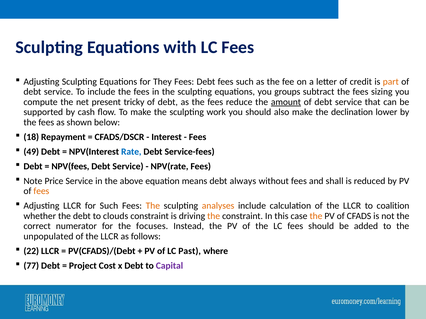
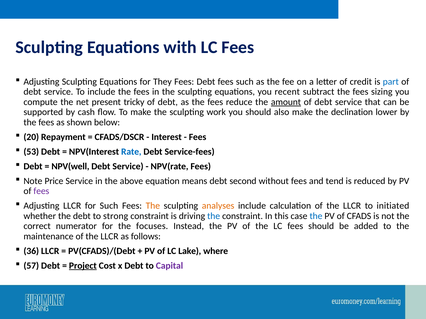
part colour: orange -> blue (391, 82)
groups: groups -> recent (287, 92)
18: 18 -> 20 (31, 137)
49: 49 -> 53 (31, 152)
NPV(fees: NPV(fees -> NPV(well (70, 167)
always: always -> second (243, 181)
shall: shall -> tend (335, 181)
fees colour: orange -> purple (41, 191)
coalition: coalition -> initiated (393, 206)
clouds: clouds -> strong (116, 216)
the colour: orange -> blue (214, 216)
the colour: orange -> blue (316, 216)
unpopulated: unpopulated -> maintenance (49, 237)
22: 22 -> 36 (31, 251)
Past: Past -> Lake (190, 251)
77: 77 -> 57 (31, 266)
Project underline: none -> present (83, 266)
